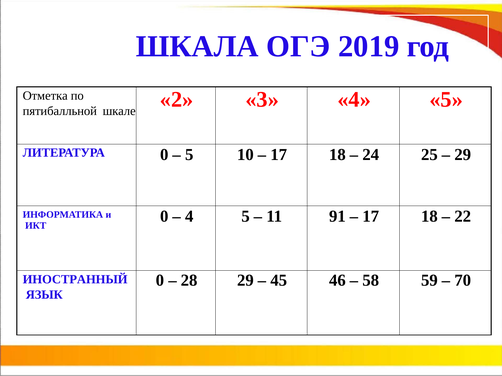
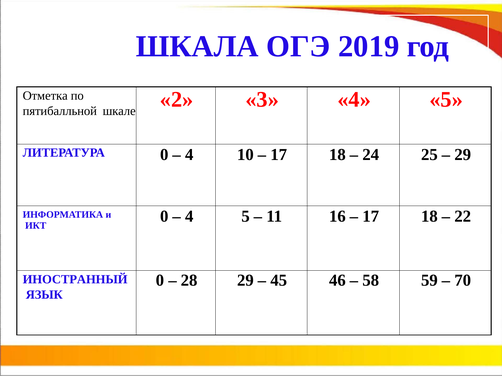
5: 5 -> 4 (189, 155)
91: 91 -> 16 (337, 217)
